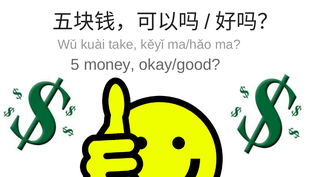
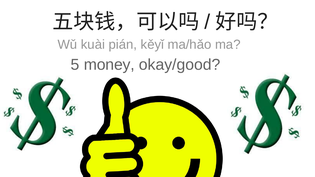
take: take -> pián (123, 45)
